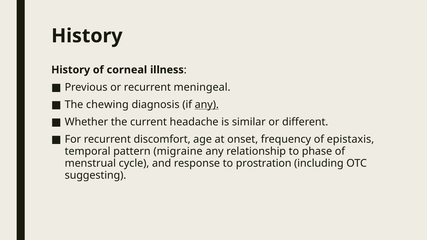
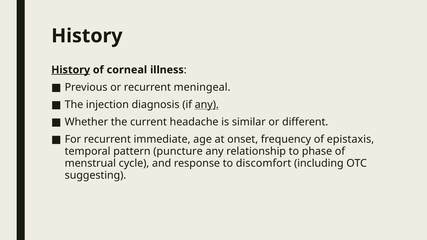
History underline: none -> present (71, 70)
chewing: chewing -> injection (107, 105)
discomfort: discomfort -> immediate (162, 139)
migraine: migraine -> puncture (178, 151)
prostration: prostration -> discomfort (264, 164)
